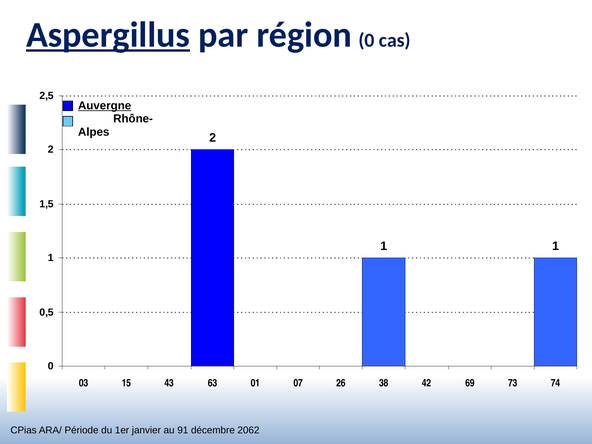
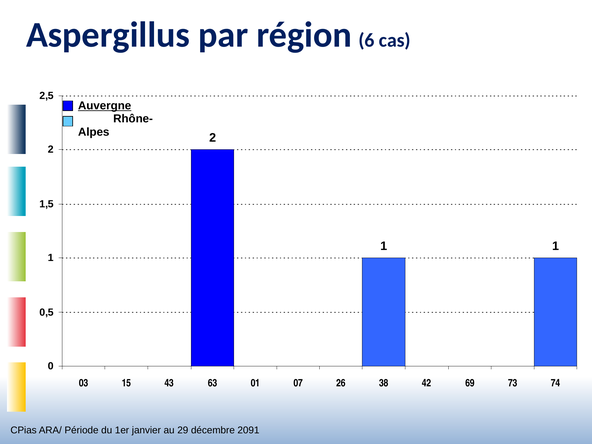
Aspergillus underline: present -> none (108, 35)
région 0: 0 -> 6 (366, 40)
91: 91 -> 29 (183, 430)
2062: 2062 -> 2091 (248, 430)
